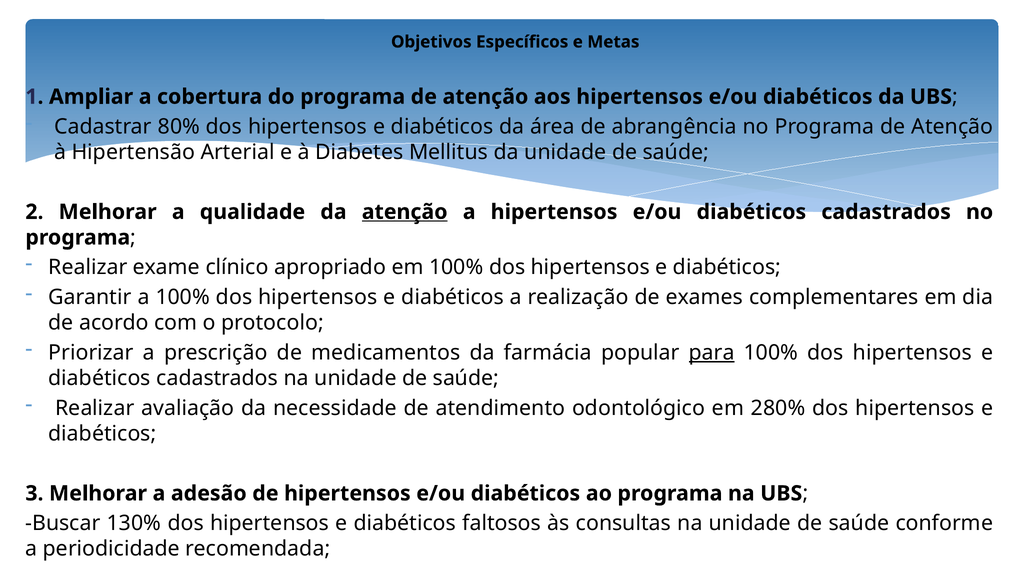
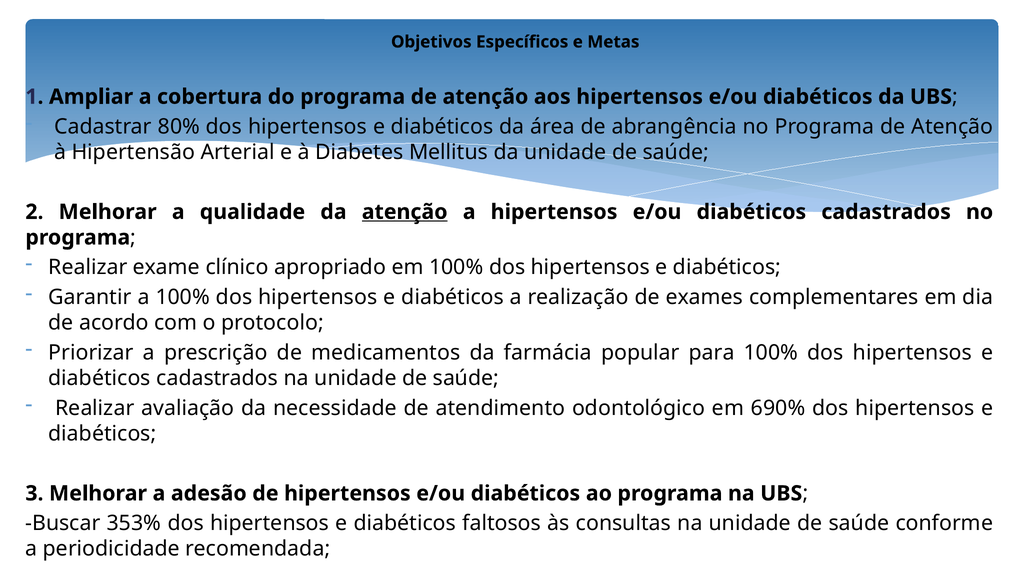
para underline: present -> none (712, 353)
280%: 280% -> 690% (778, 408)
130%: 130% -> 353% (134, 524)
